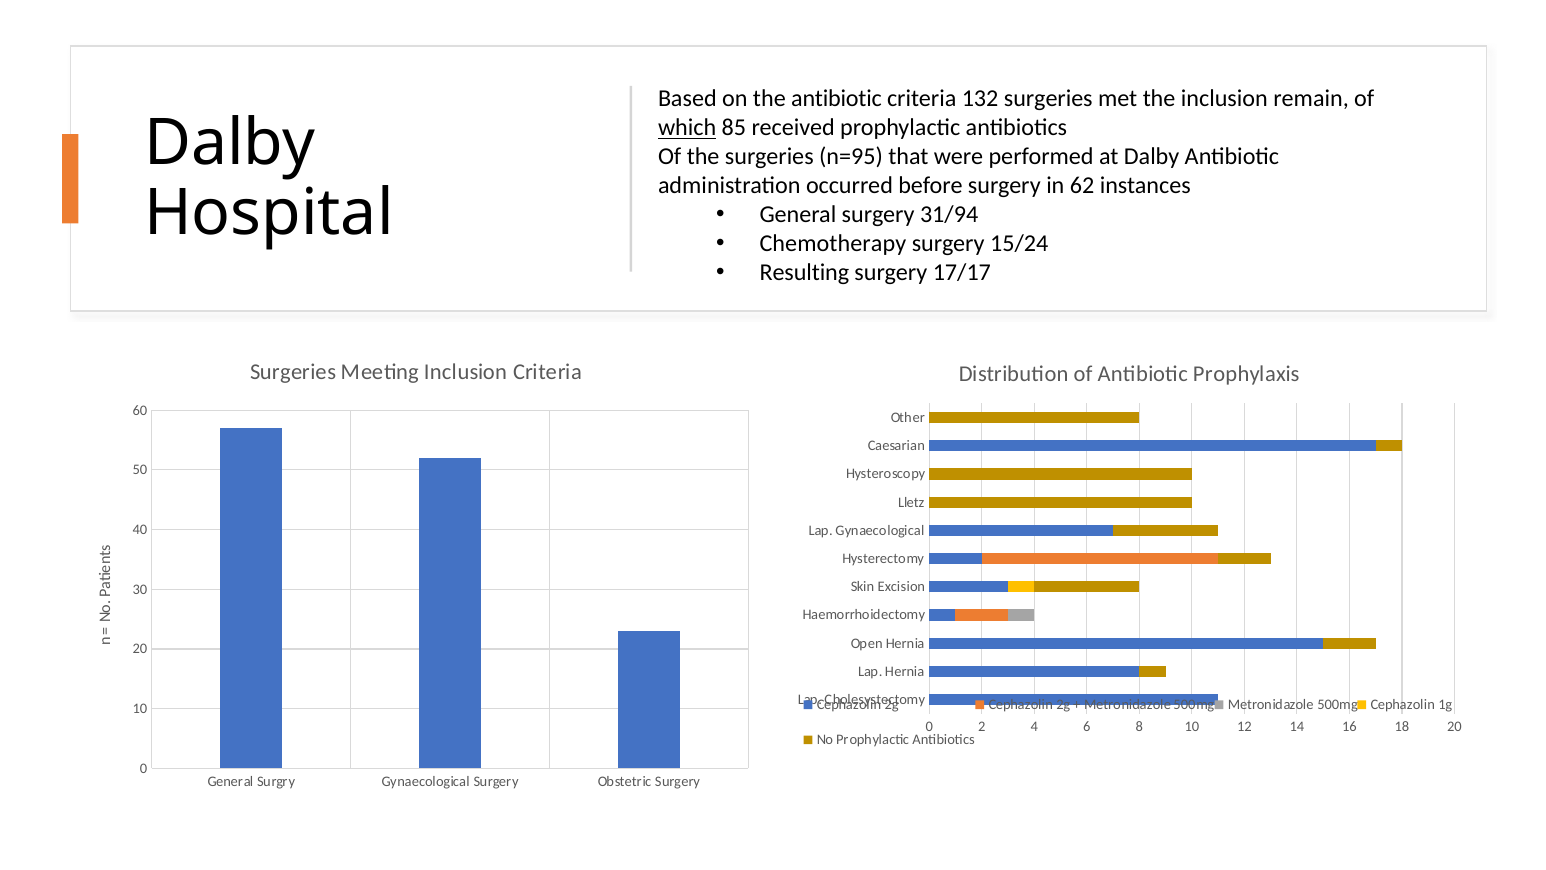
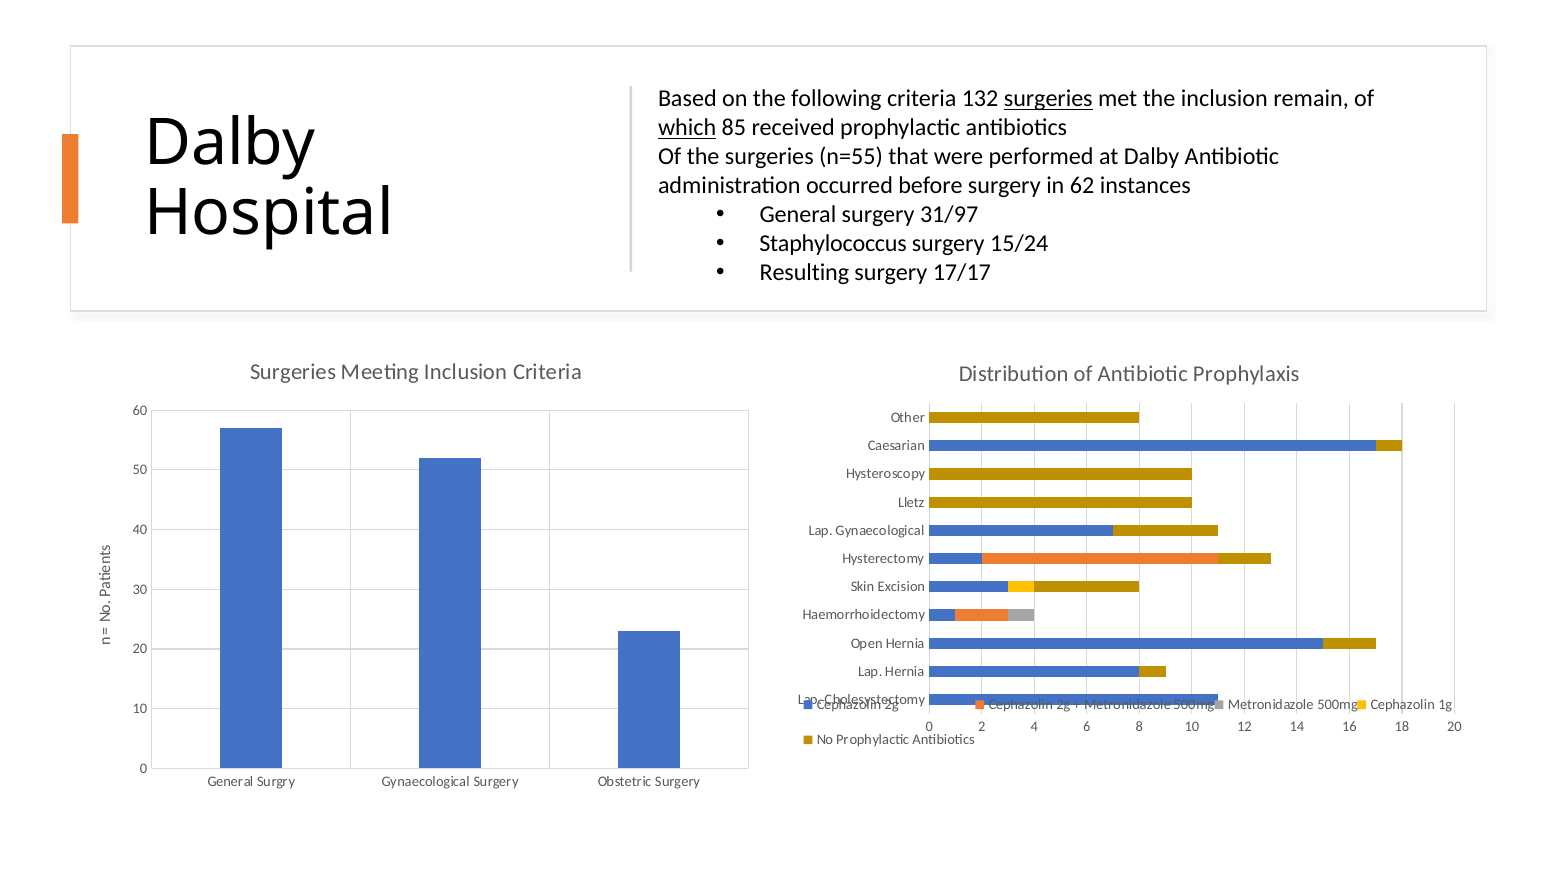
the antibiotic: antibiotic -> following (836, 99)
surgeries underline: none -> present (1048, 99)
n=95: n=95 -> n=55 (851, 157)
31/94: 31/94 -> 31/97 (949, 215)
Chemotherapy: Chemotherapy -> Staphylococcus (833, 244)
